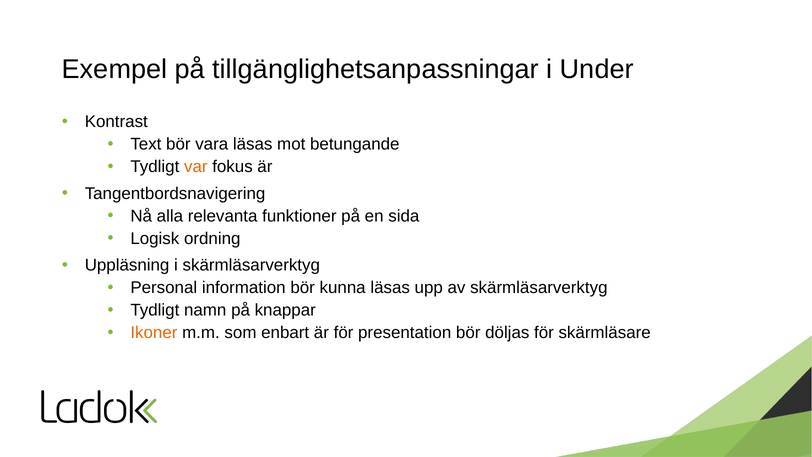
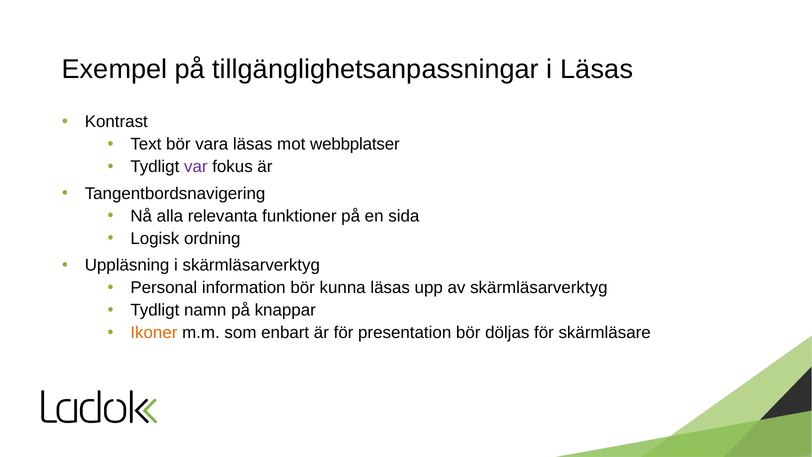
i Under: Under -> Läsas (597, 69)
betungande: betungande -> webbplatser (355, 144)
var colour: orange -> purple (196, 167)
